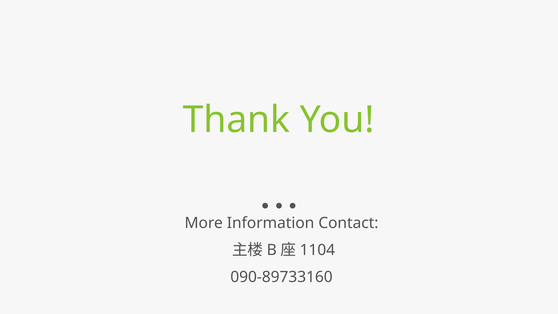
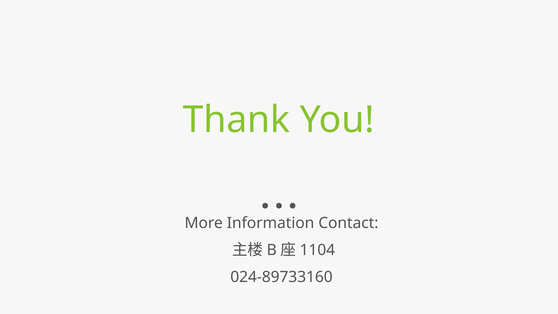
090-89733160: 090-89733160 -> 024-89733160 (282, 277)
